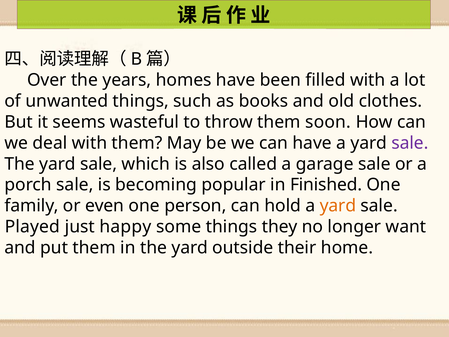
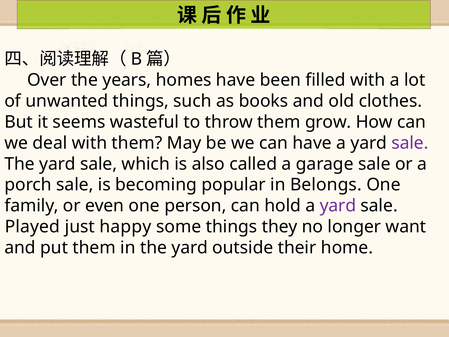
soon: soon -> grow (328, 122)
Finished: Finished -> Belongs (326, 185)
yard colour: orange -> purple (338, 206)
